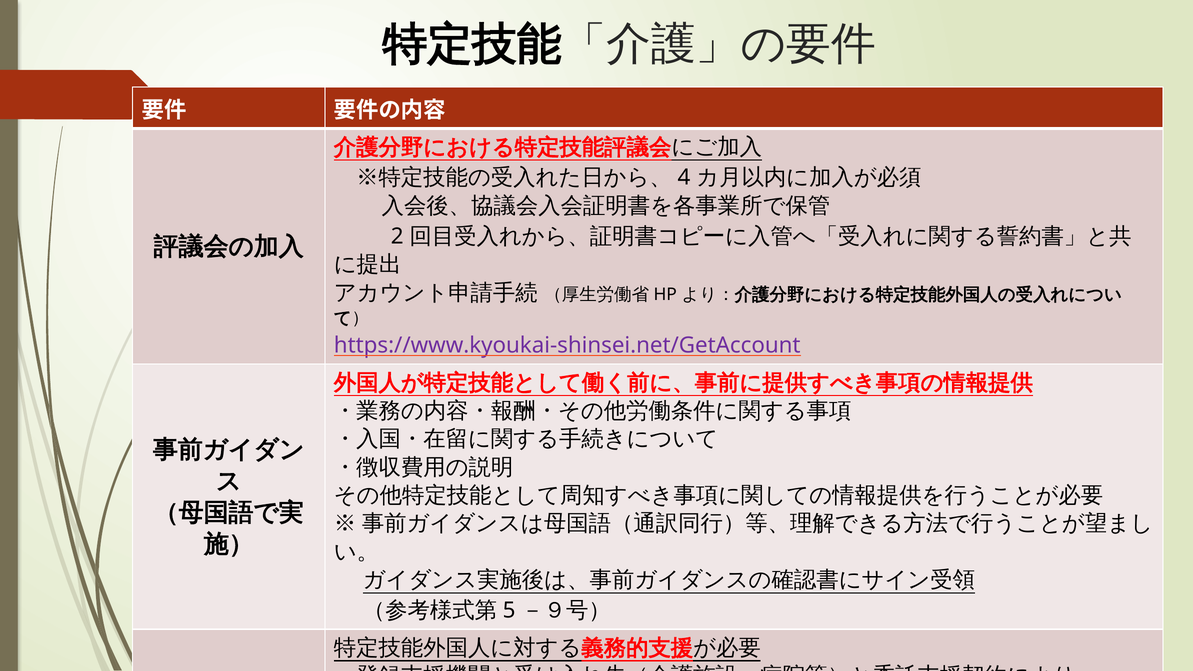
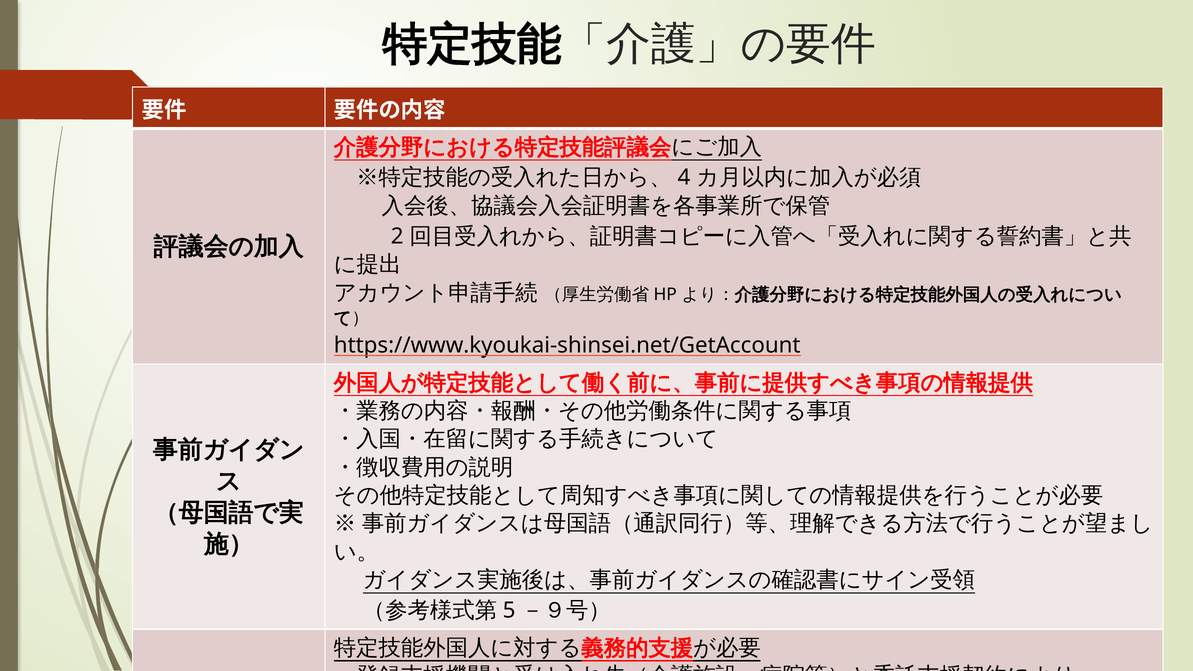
https://www.kyoukai-shinsei.net/GetAccount colour: purple -> black (567, 346)
